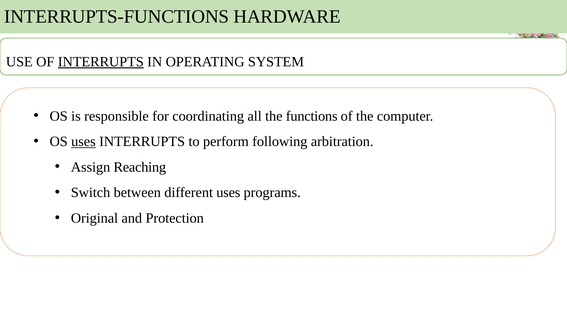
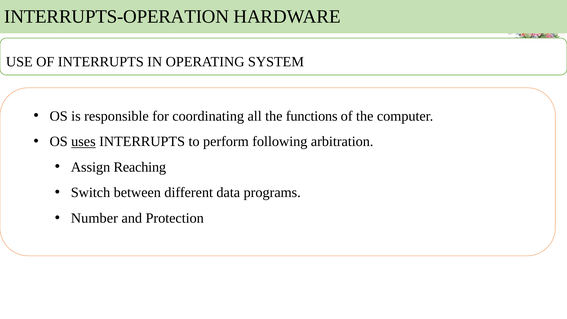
INTERRUPTS-FUNCTIONS: INTERRUPTS-FUNCTIONS -> INTERRUPTS-OPERATION (117, 17)
INTERRUPTS underline: present -> none (101, 62)
different uses: uses -> data (228, 193)
Original: Original -> Number (94, 218)
